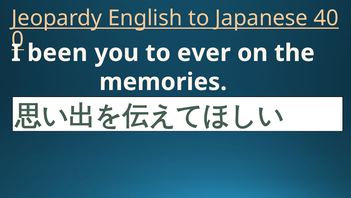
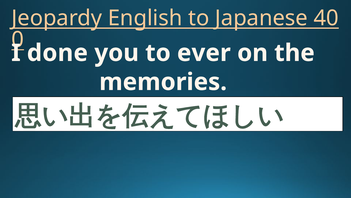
been: been -> done (57, 53)
